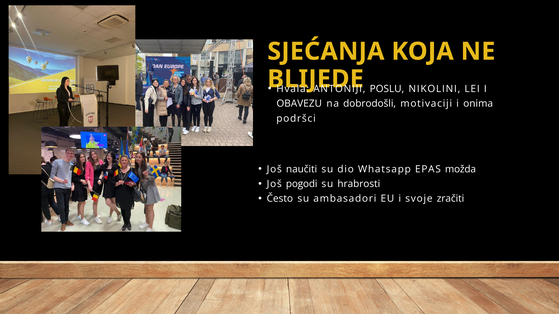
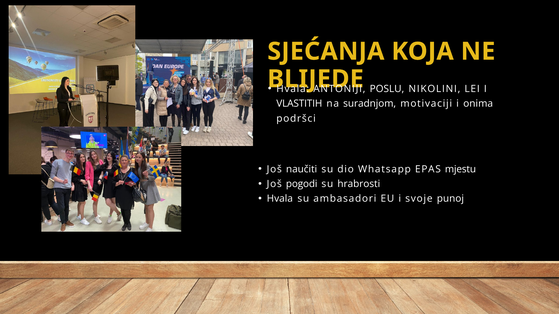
OBAVEZU: OBAVEZU -> VLASTITIH (299, 104)
dobrodošli: dobrodošli -> suradnjom (370, 104)
možda: možda -> mjestu (460, 169)
Često: Često -> Hvala (280, 199)
zračiti: zračiti -> punoj (450, 199)
